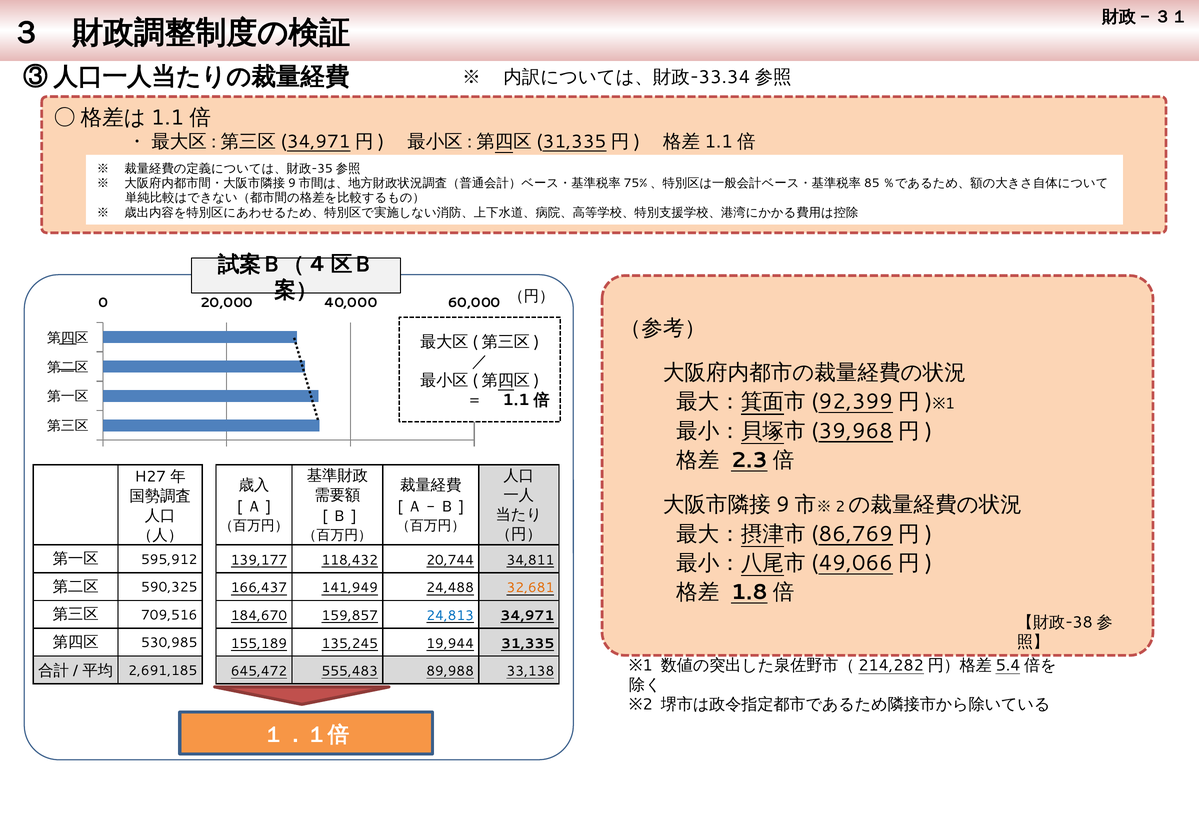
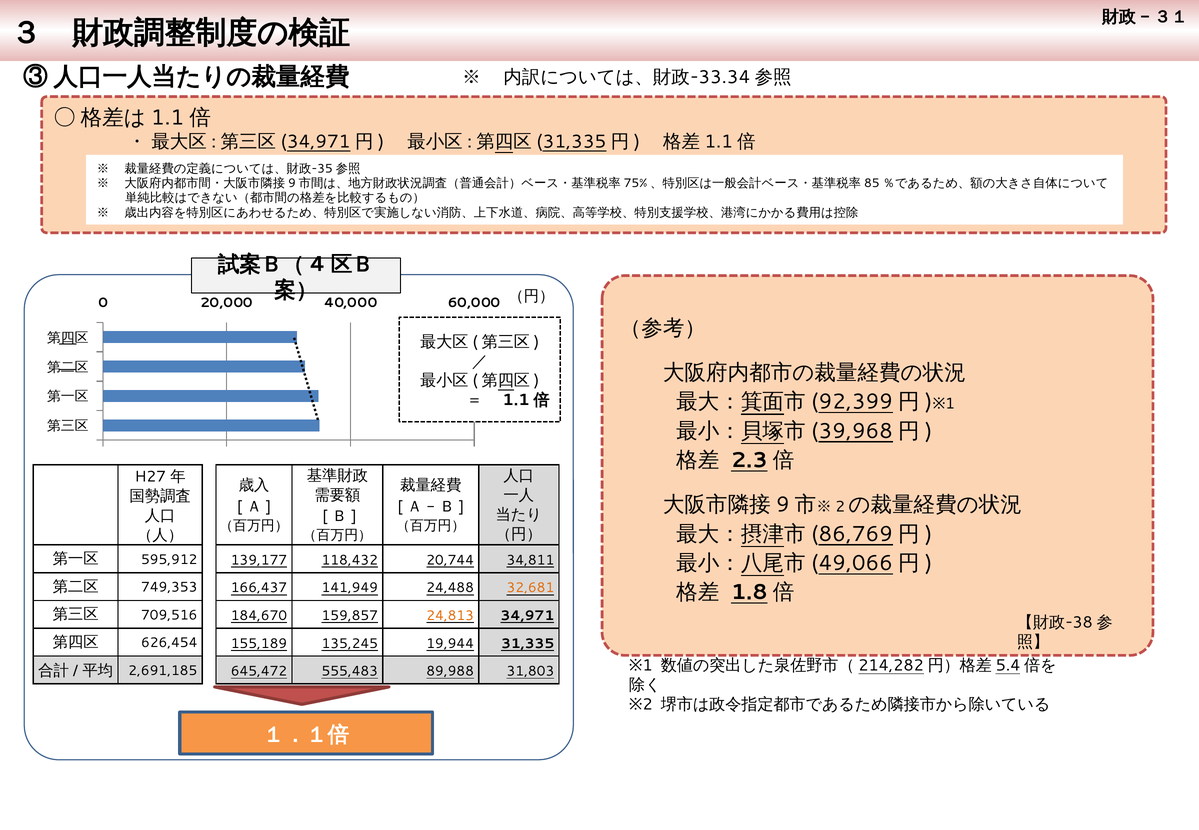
590,325: 590,325 -> 749,353 (169, 587)
24,813 colour: blue -> orange (450, 616)
530,985: 530,985 -> 626,454 (169, 643)
33,138: 33,138 -> 31,803 (530, 671)
